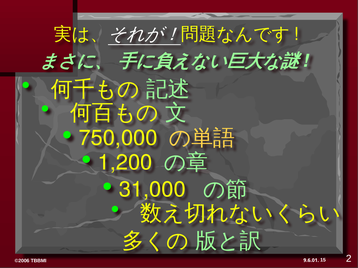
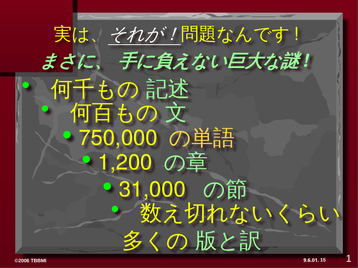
2: 2 -> 1 (349, 259)
